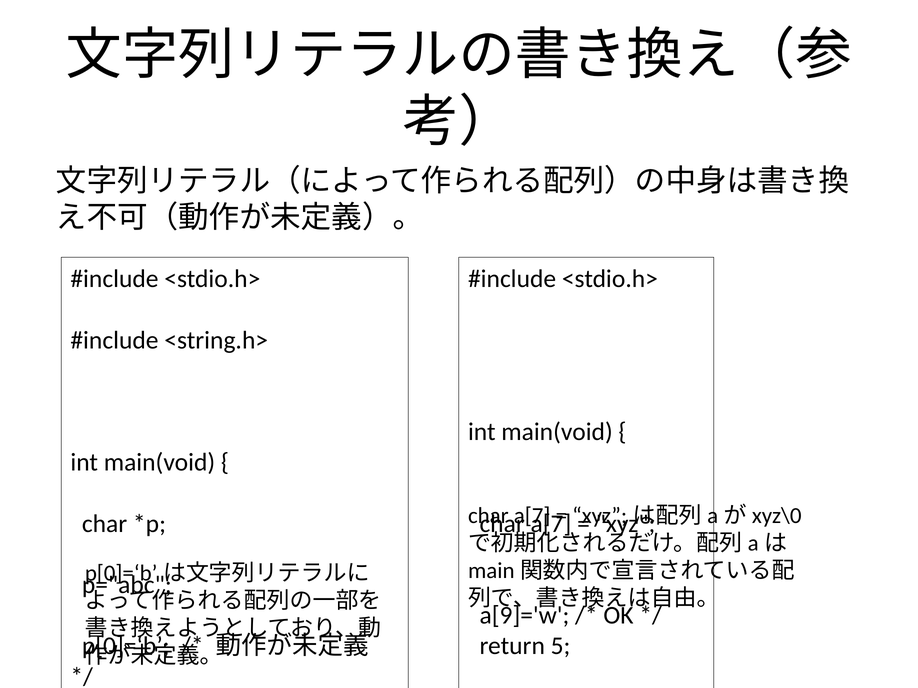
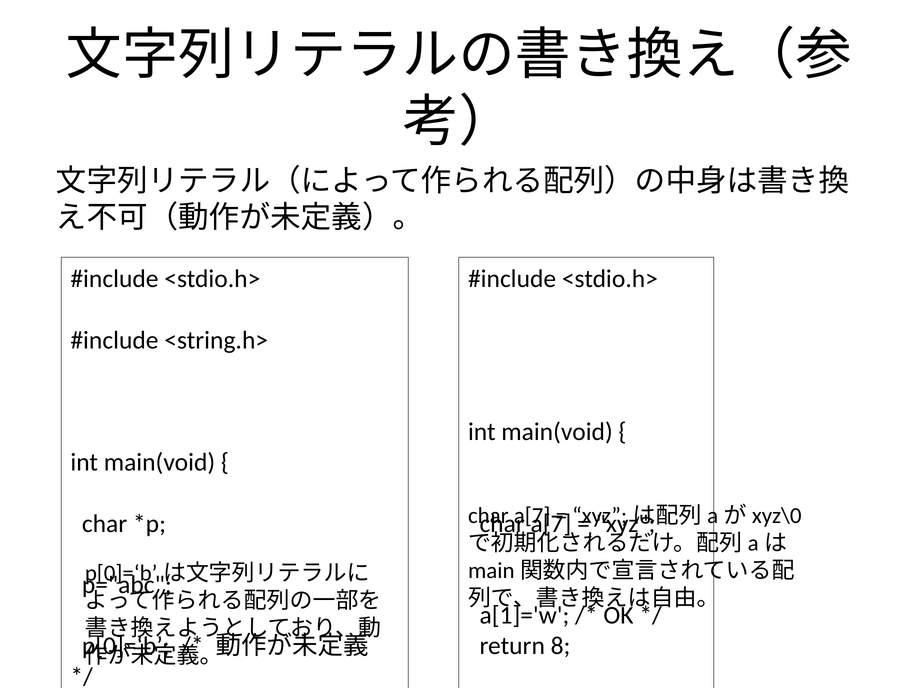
a[9]='w: a[9]='w -> a[1]='w (524, 616)
5: 5 -> 8 (561, 646)
